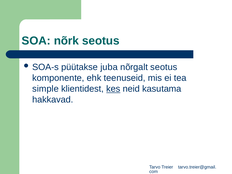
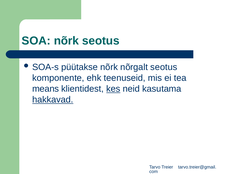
püütakse juba: juba -> nõrk (109, 67)
simple: simple -> means (46, 89)
hakkavad underline: none -> present (53, 100)
